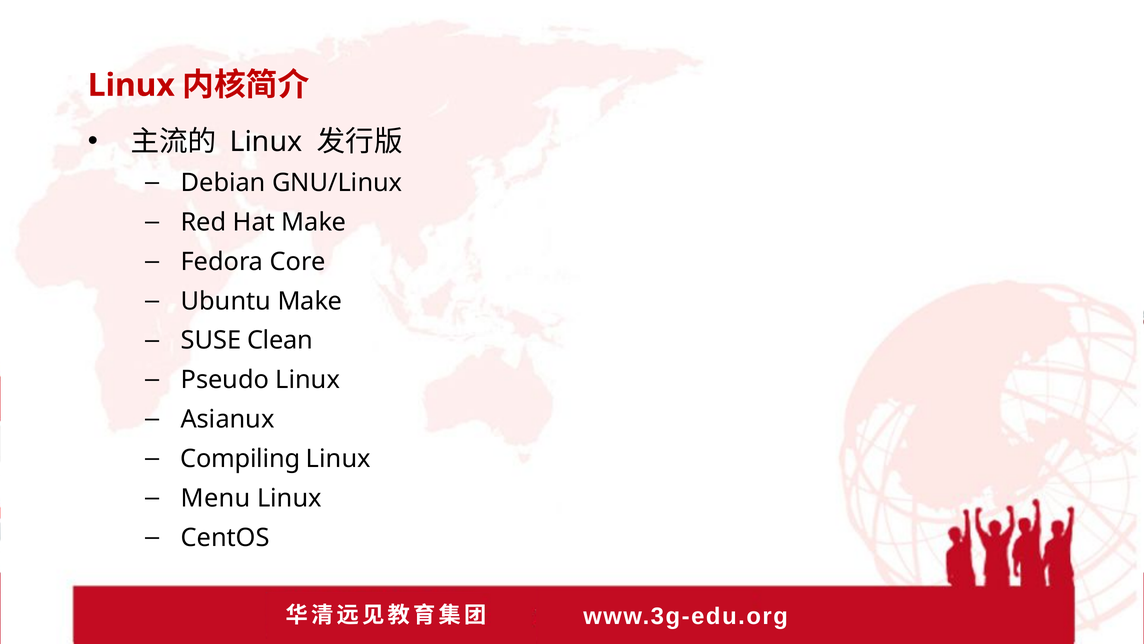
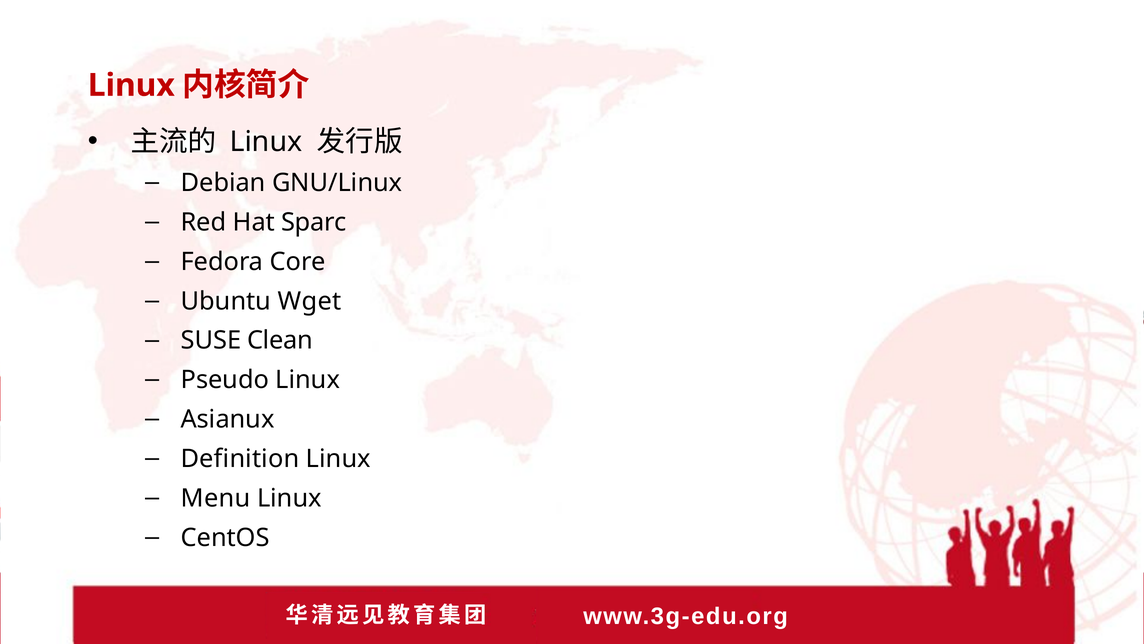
Hat Make: Make -> Sparc (314, 222)
Ubuntu Make: Make -> Wget (310, 301)
Compiling: Compiling -> Definition (240, 459)
